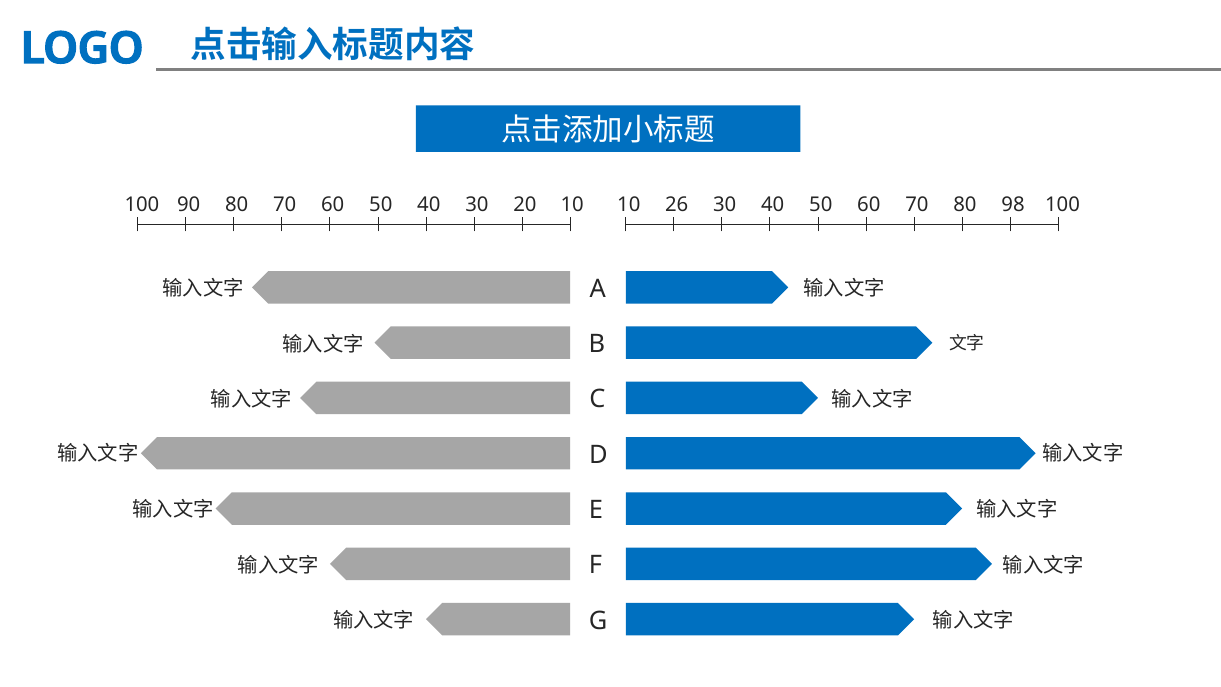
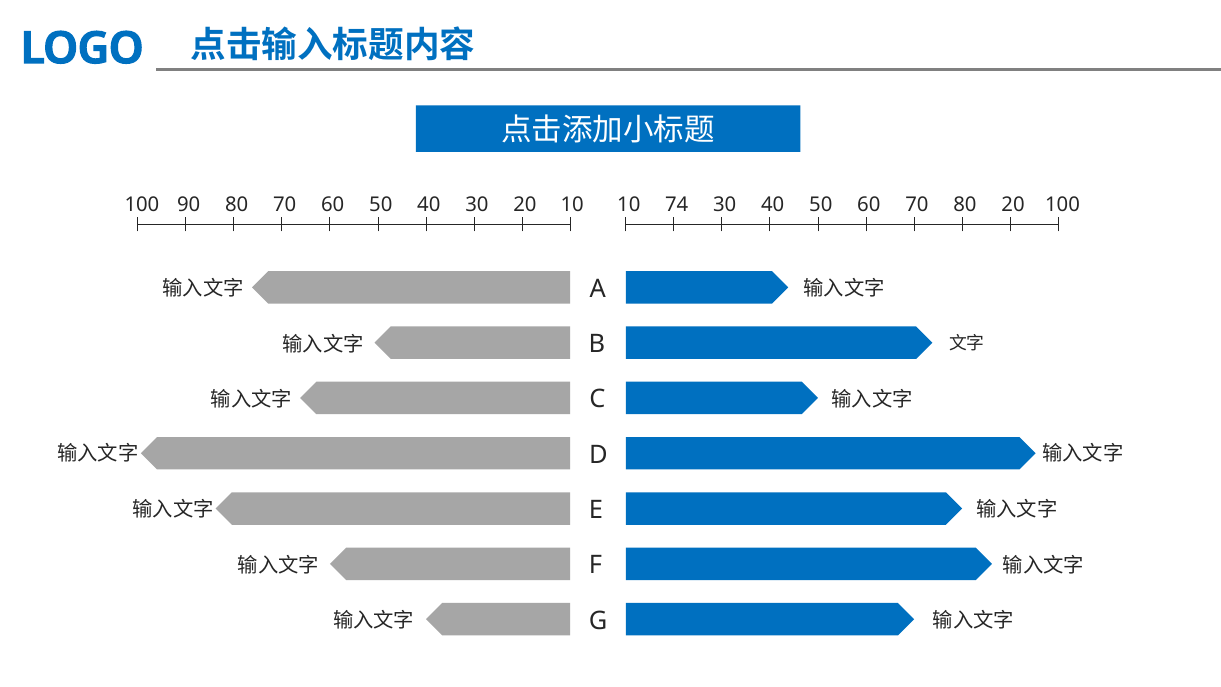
26: 26 -> 74 (677, 205)
80 98: 98 -> 20 (1013, 205)
